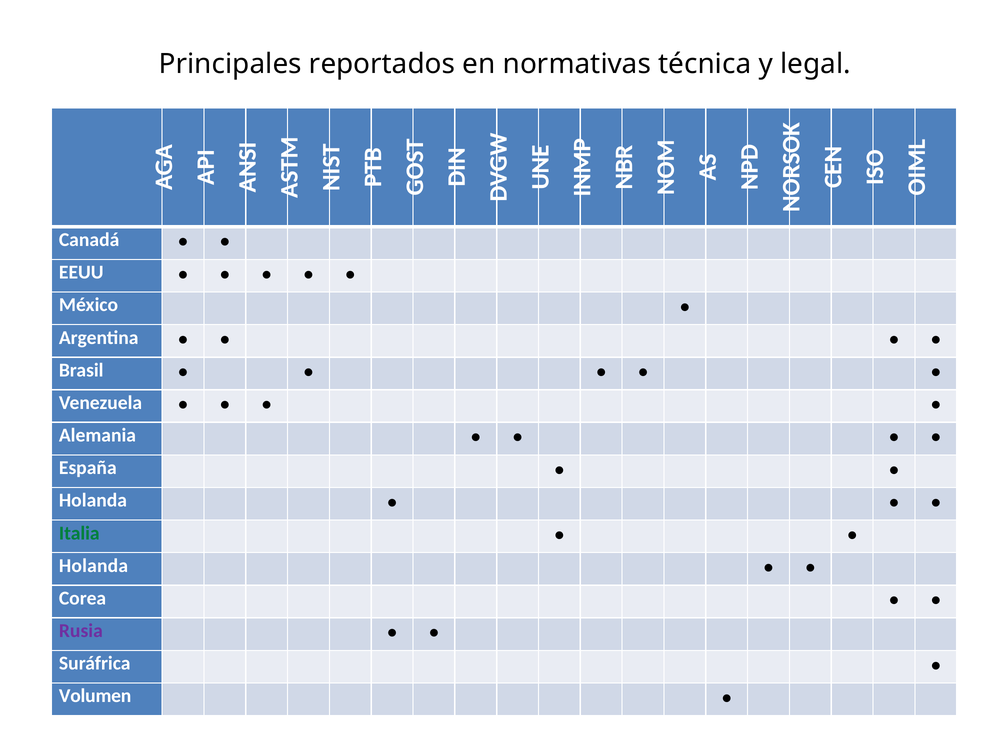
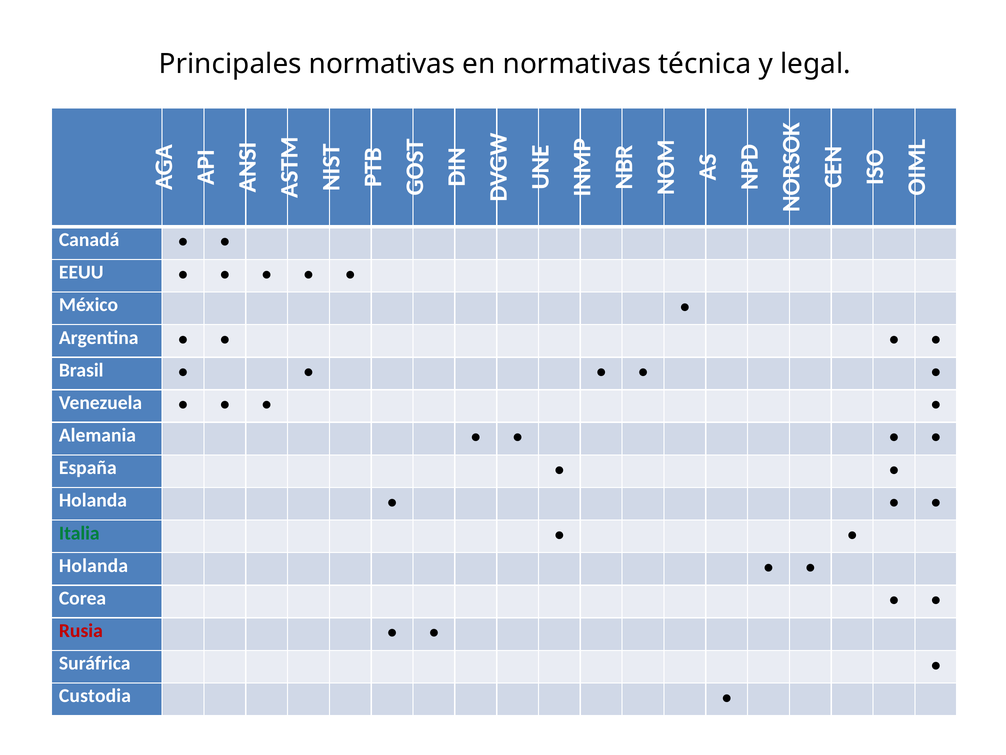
Principales reportados: reportados -> normativas (382, 64)
Rusia colour: purple -> red (81, 630)
Volumen: Volumen -> Custodia (95, 695)
